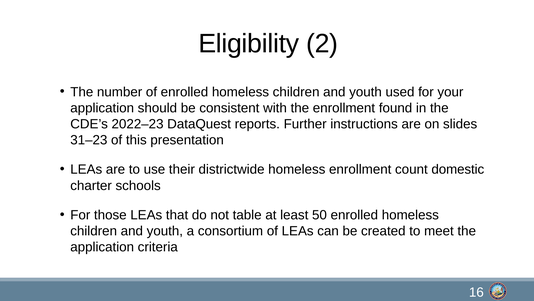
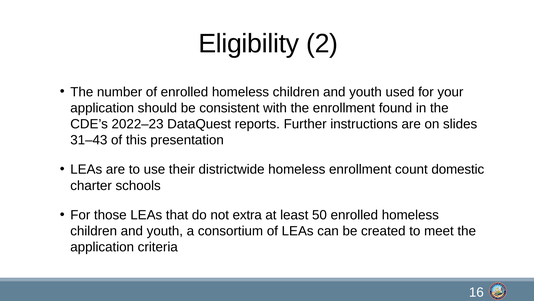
31–23: 31–23 -> 31–43 (89, 140)
table: table -> extra (247, 215)
